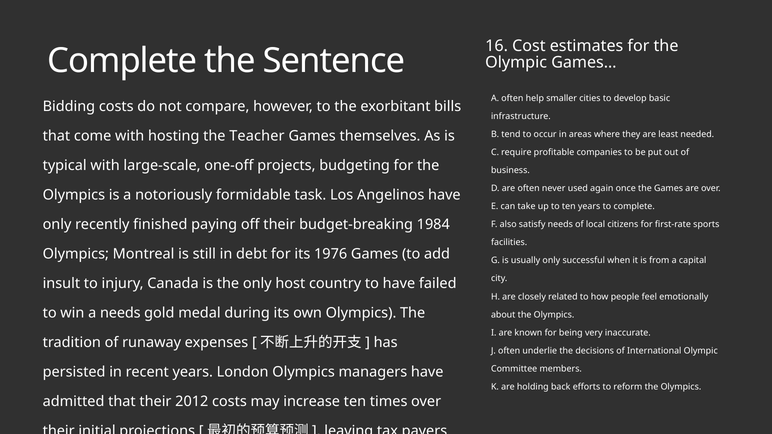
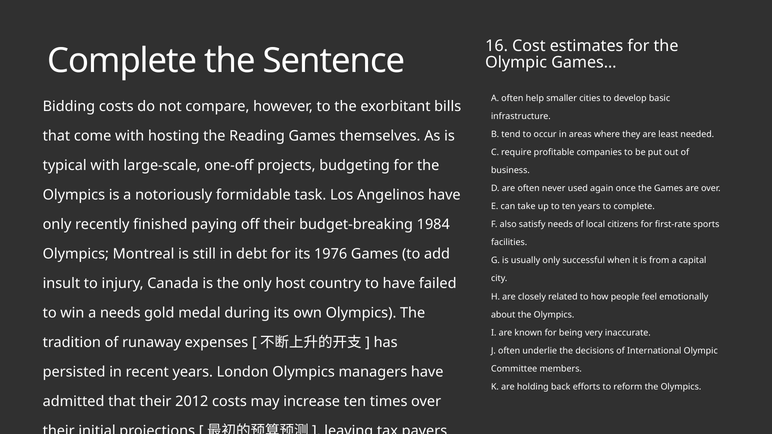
Teacher: Teacher -> Reading (257, 136)
